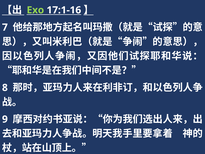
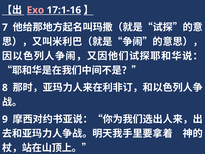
Exo colour: light green -> pink (35, 10)
